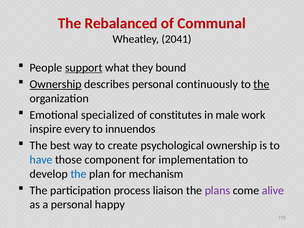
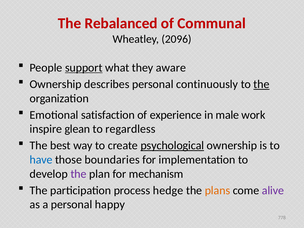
2041: 2041 -> 2096 (176, 39)
bound: bound -> aware (171, 68)
Ownership underline: present -> none (56, 84)
specialized: specialized -> satisfaction (108, 115)
constitutes: constitutes -> experience (176, 115)
every: every -> glean (77, 129)
innuendos: innuendos -> regardless (130, 129)
psychological underline: none -> present (172, 146)
component: component -> boundaries (112, 160)
the colour: blue -> purple (79, 174)
liaison: liaison -> hedge (168, 190)
plans colour: purple -> orange (217, 190)
